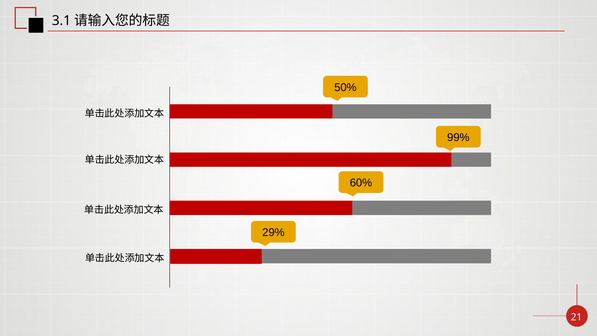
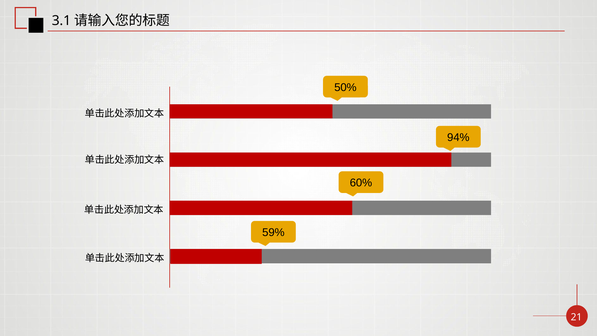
99%: 99% -> 94% (458, 137)
29%: 29% -> 59% (273, 232)
